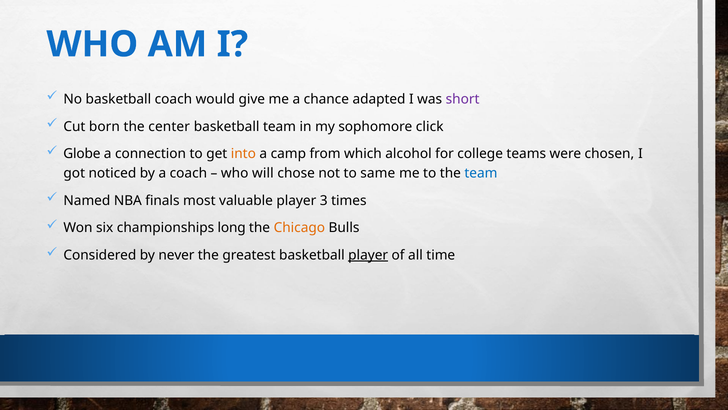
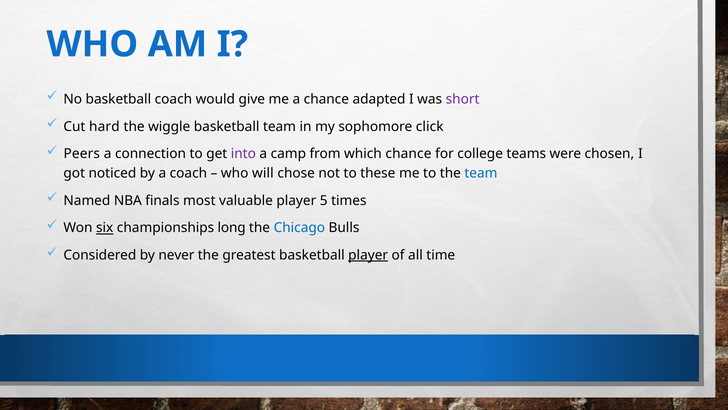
born: born -> hard (104, 126)
center: center -> wiggle (169, 126)
Globe: Globe -> Peers (82, 154)
into colour: orange -> purple (243, 154)
which alcohol: alcohol -> chance (408, 154)
same: same -> these (378, 173)
3: 3 -> 5 (324, 200)
six underline: none -> present (105, 228)
Chicago colour: orange -> blue (299, 228)
